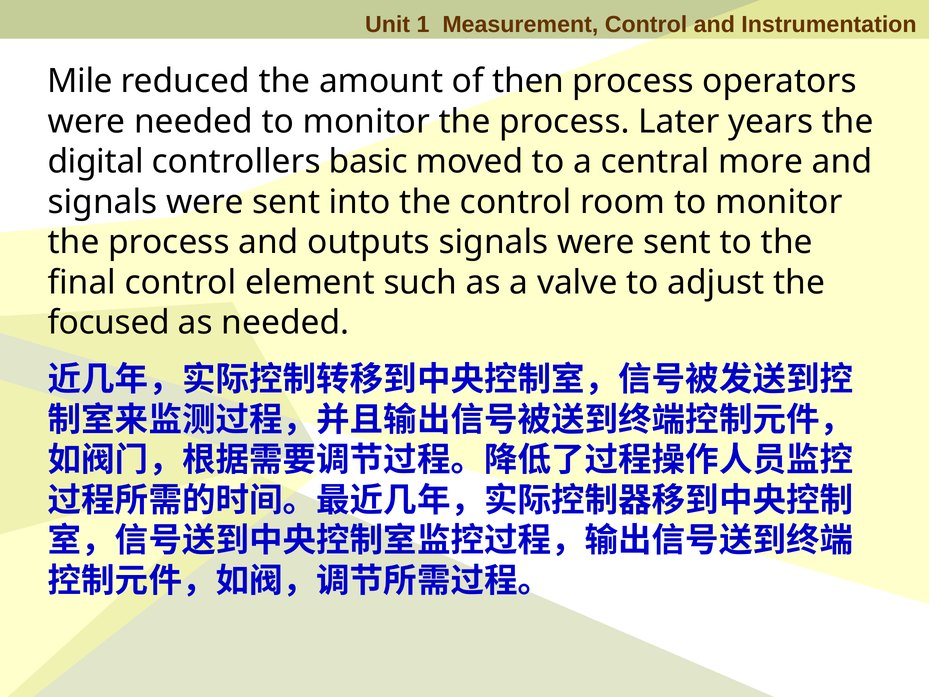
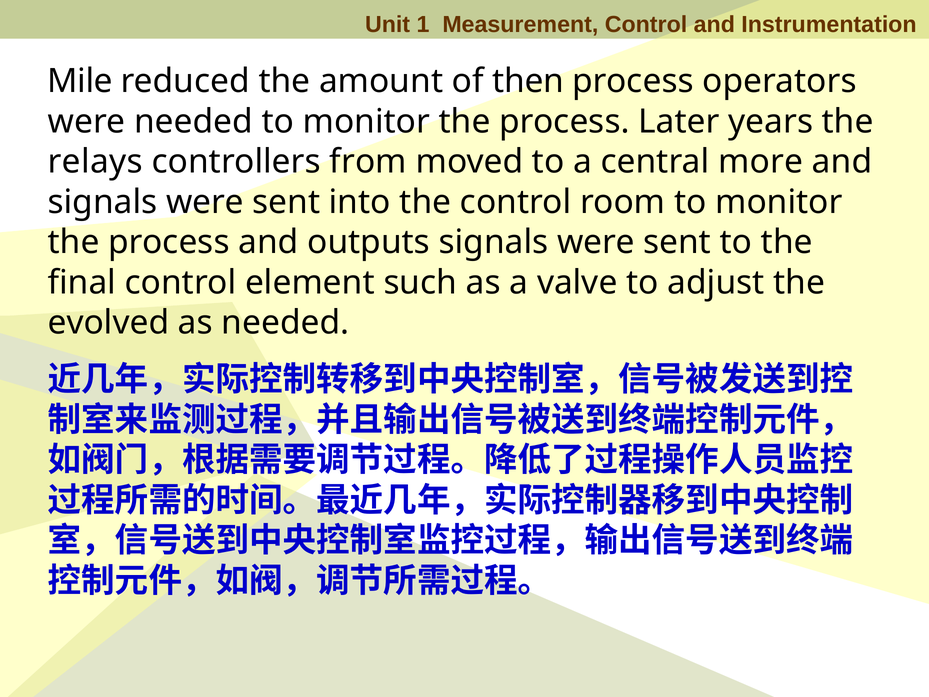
digital: digital -> relays (95, 162)
basic: basic -> from (368, 162)
focused: focused -> evolved (108, 323)
